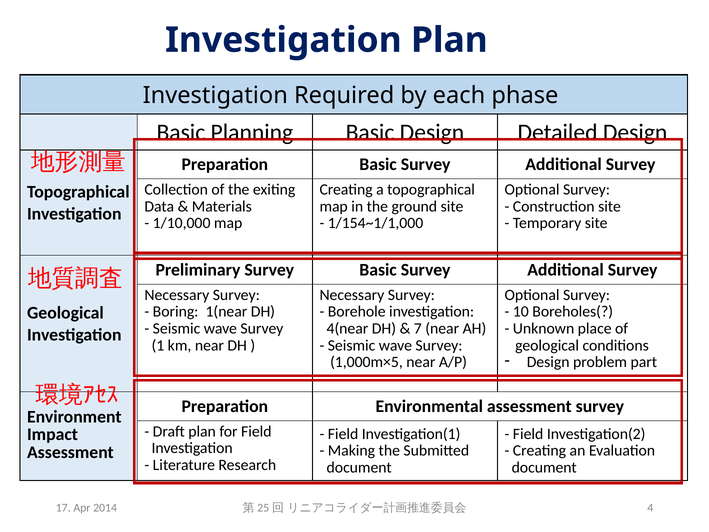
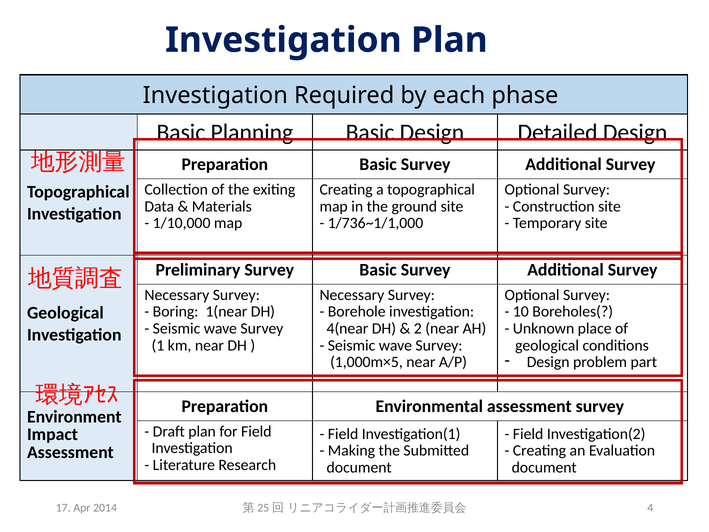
1/154~1/1,000: 1/154~1/1,000 -> 1/736~1/1,000 (376, 223)
7: 7 -> 2 (418, 328)
